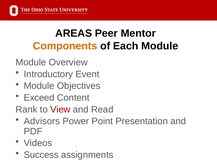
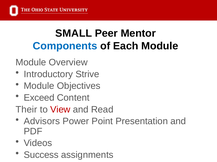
AREAS: AREAS -> SMALL (74, 33)
Components colour: orange -> blue (65, 46)
Event: Event -> Strive (87, 74)
Rank: Rank -> Their (26, 110)
